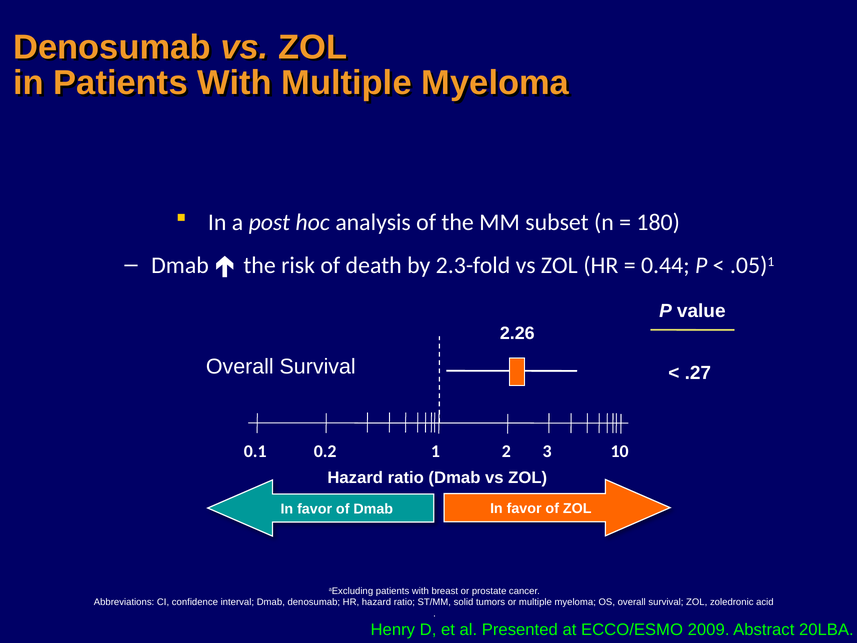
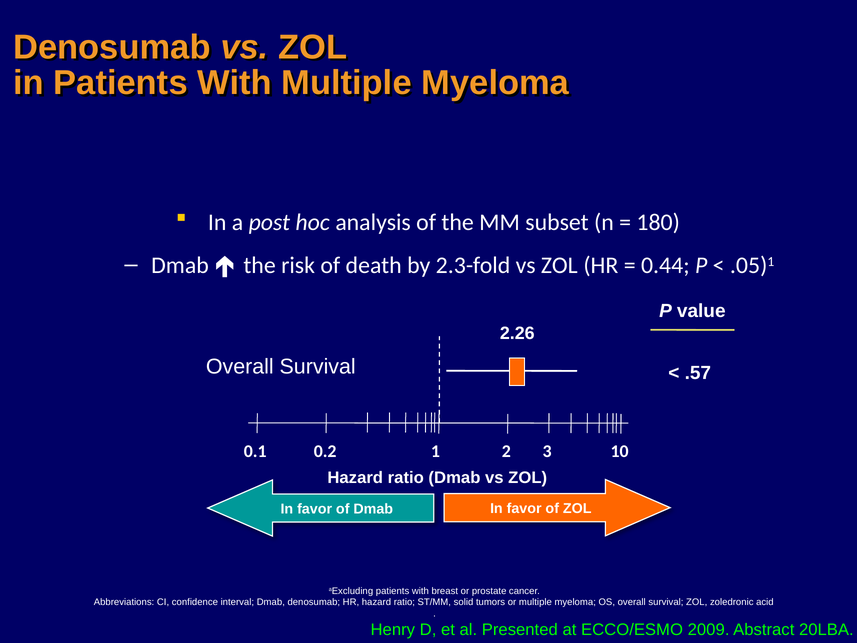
.27: .27 -> .57 (698, 373)
